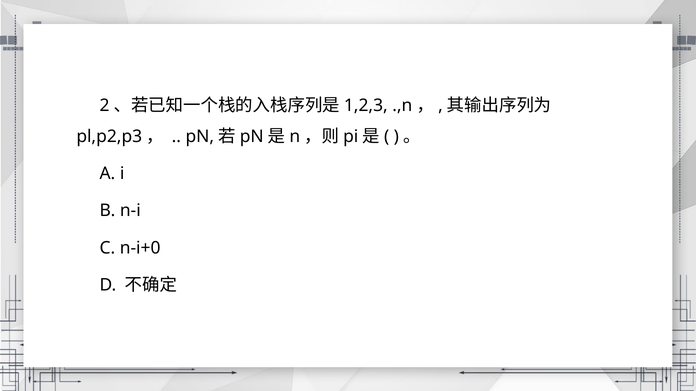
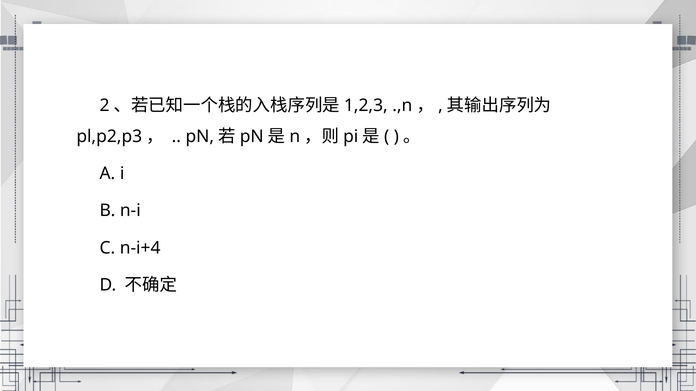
n-i+0: n-i+0 -> n-i+4 (140, 248)
